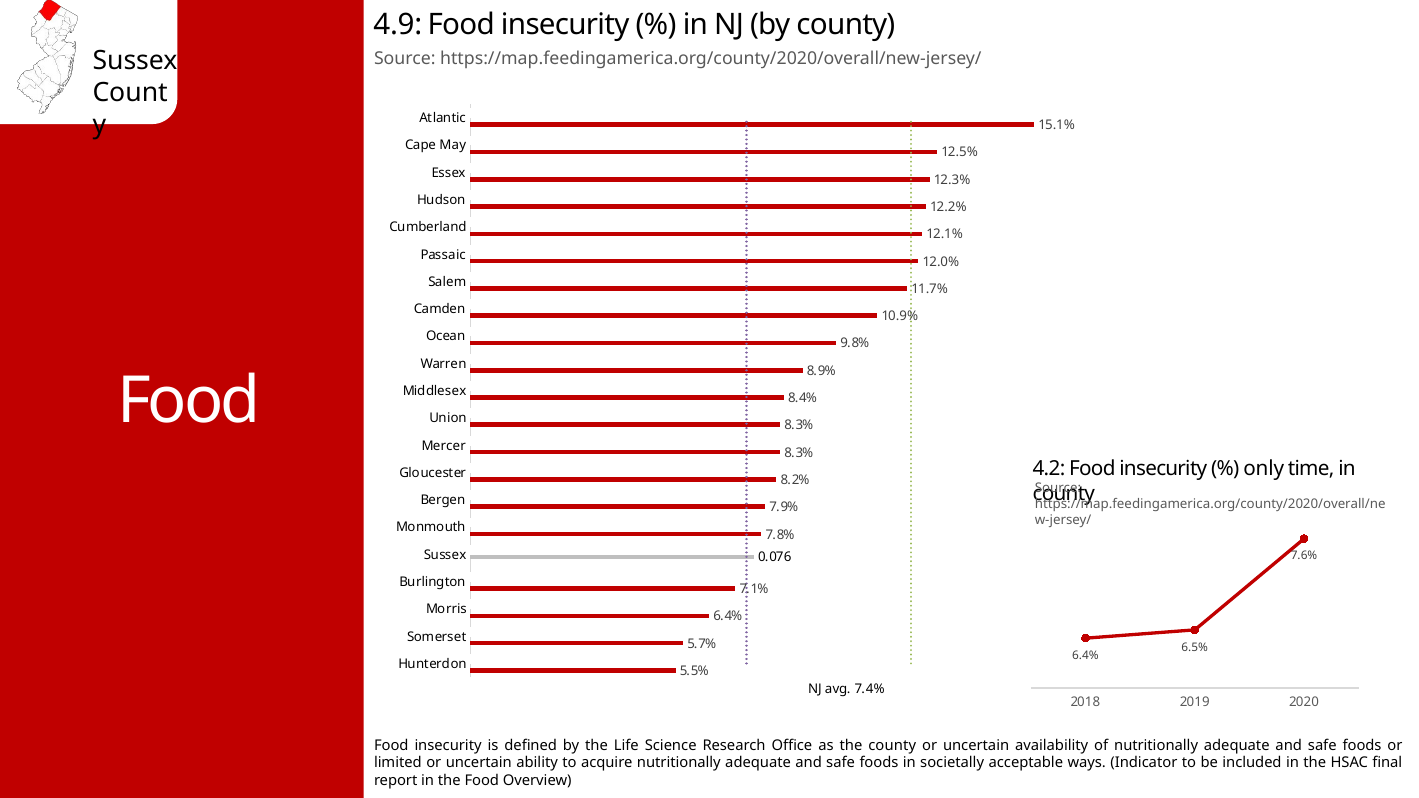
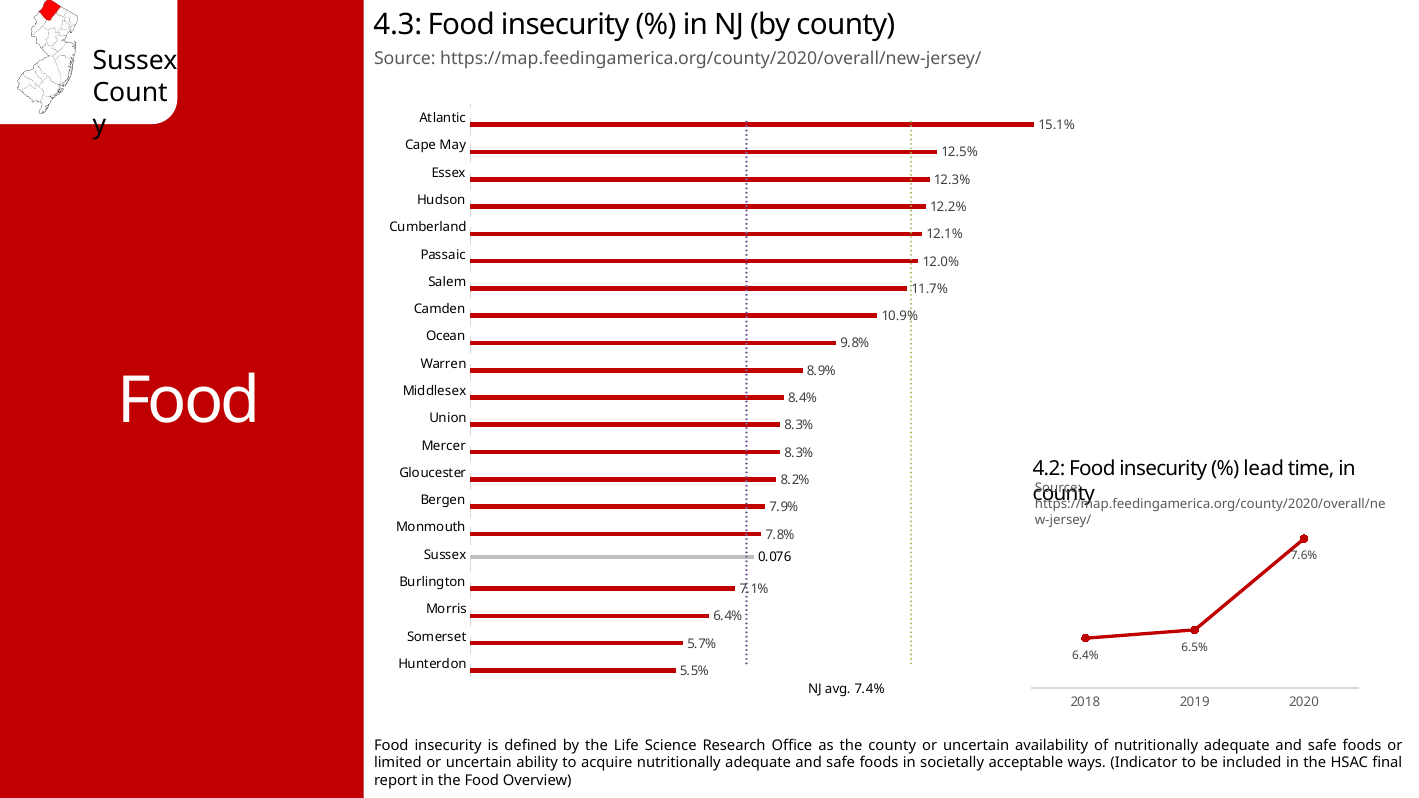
4.9: 4.9 -> 4.3 (398, 25)
only: only -> lead (1264, 469)
